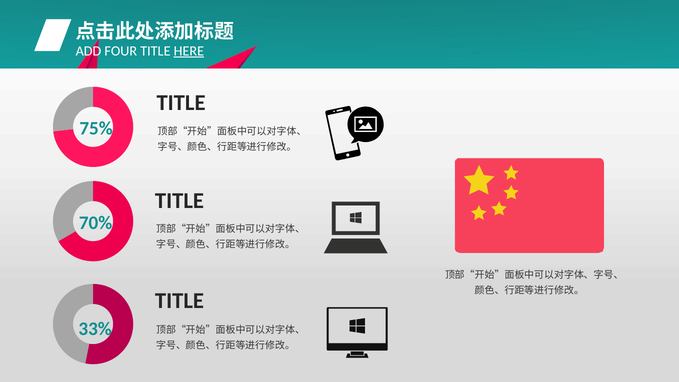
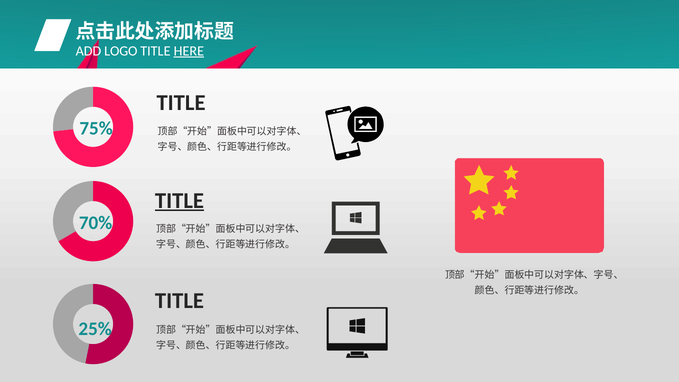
FOUR: FOUR -> LOGO (121, 51)
TITLE underline: none -> present (179, 201)
33%: 33% -> 25% (95, 329)
